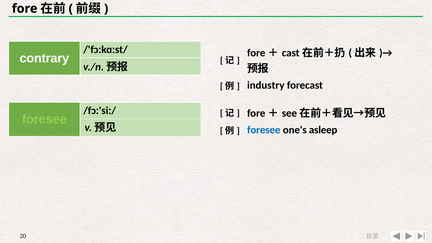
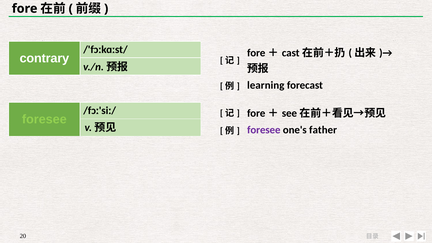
industry: industry -> learning (266, 85)
foresee colour: blue -> purple (264, 130)
asleep: asleep -> father (323, 130)
